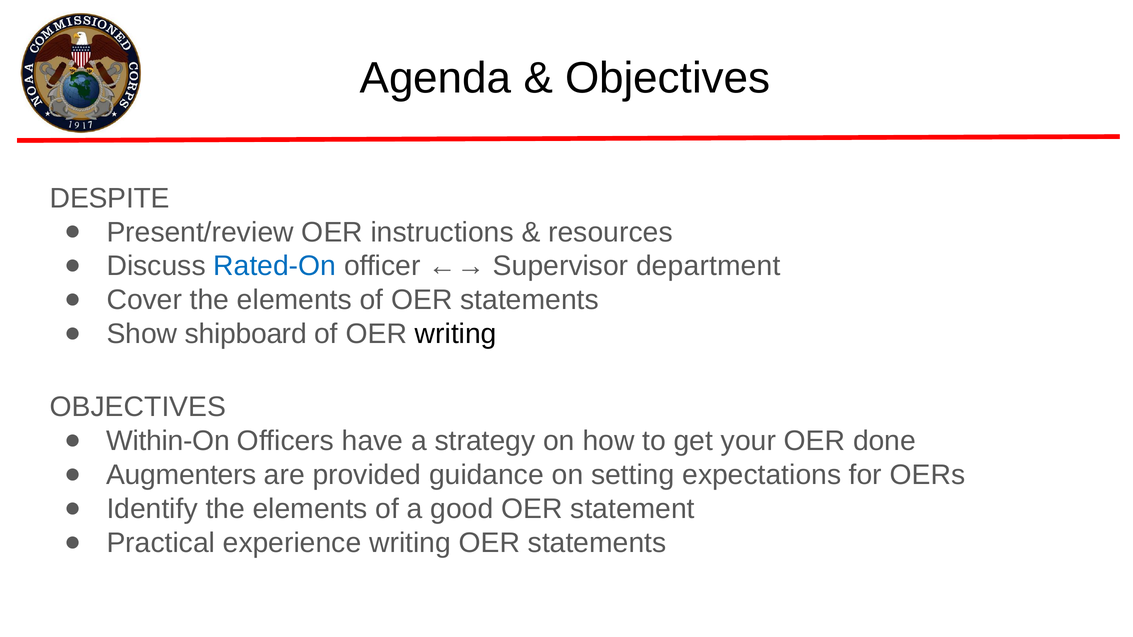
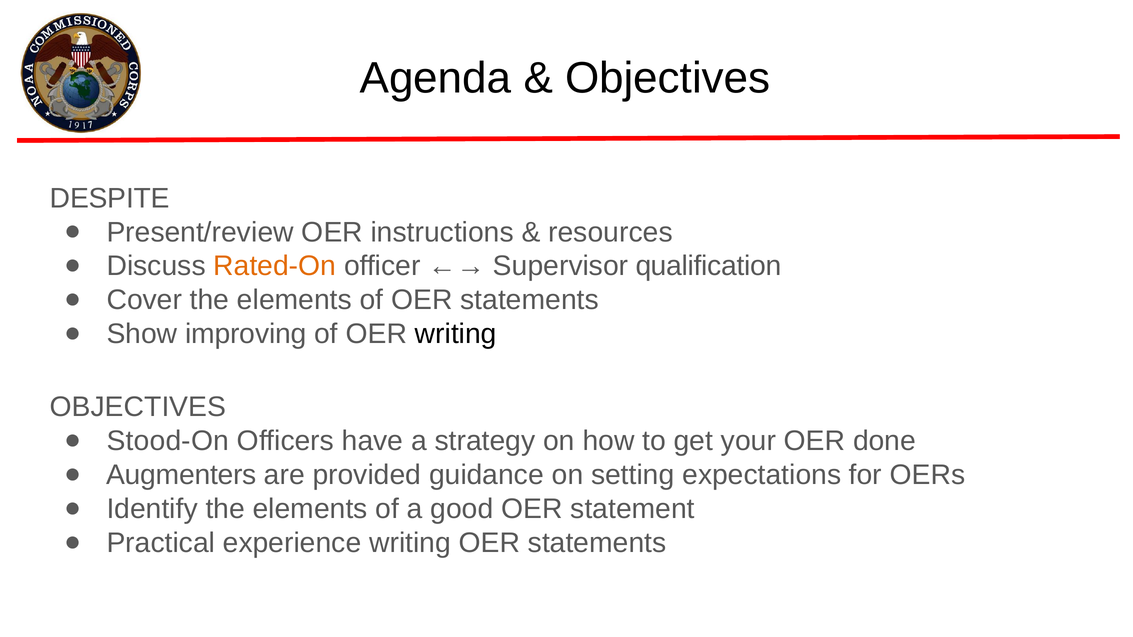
Rated-On colour: blue -> orange (275, 266)
department: department -> qualification (709, 266)
shipboard: shipboard -> improving (246, 334)
Within-On: Within-On -> Stood-On (168, 441)
